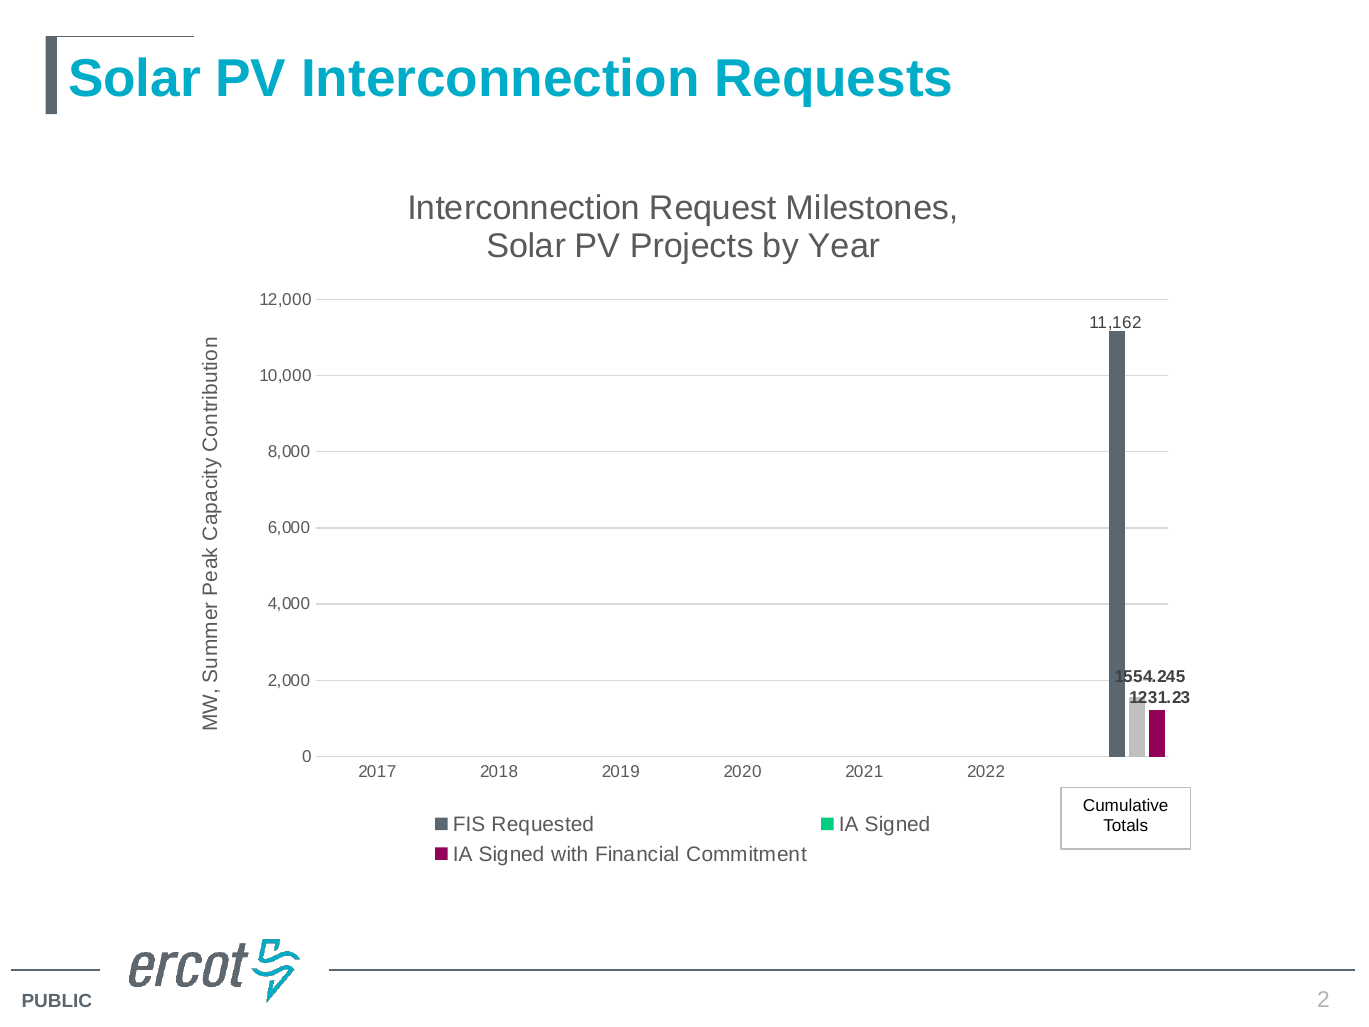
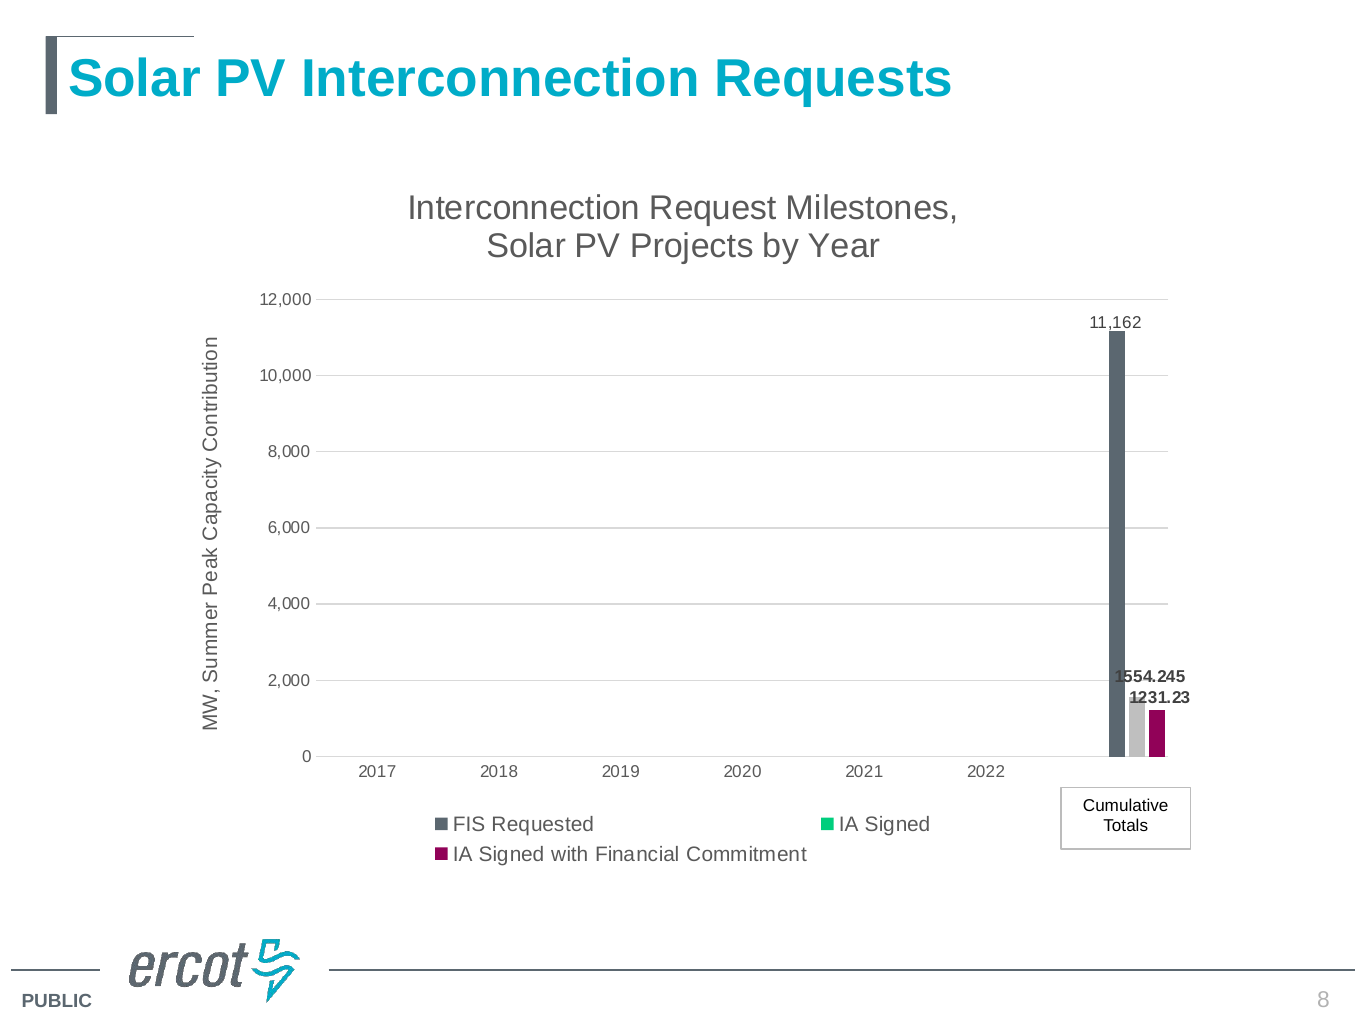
2: 2 -> 8 (1323, 1000)
